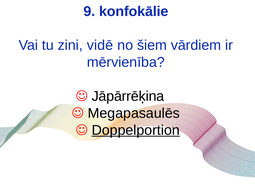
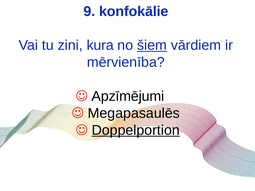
vidē: vidē -> kura (100, 45)
šiem underline: none -> present (152, 45)
Jāpārrēķina: Jāpārrēķina -> Apzīmējumi (128, 96)
